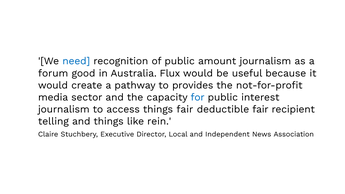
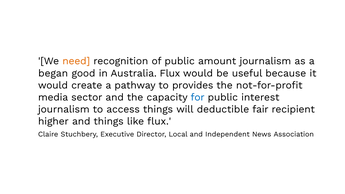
need colour: blue -> orange (76, 61)
forum: forum -> began (53, 73)
things fair: fair -> will (185, 109)
telling: telling -> higher (53, 121)
like rein: rein -> flux (159, 121)
